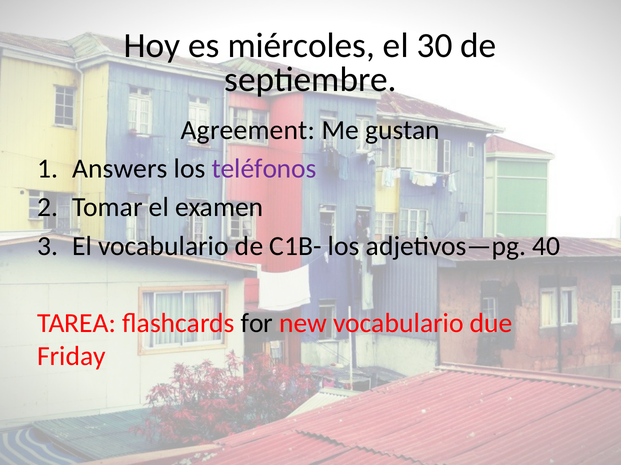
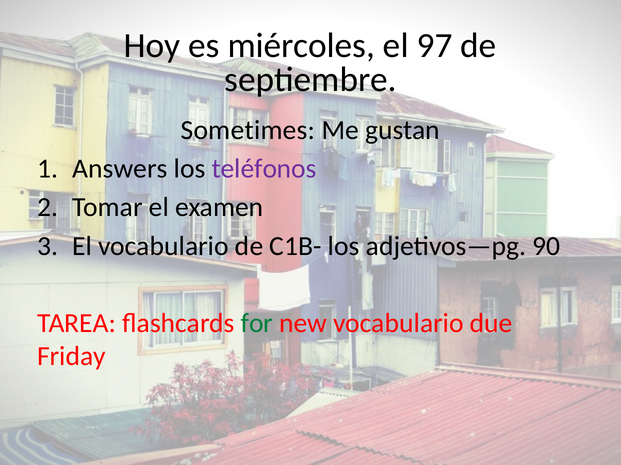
30: 30 -> 97 (435, 46)
Agreement: Agreement -> Sometimes (248, 130)
40: 40 -> 90 (546, 246)
for colour: black -> green (257, 324)
